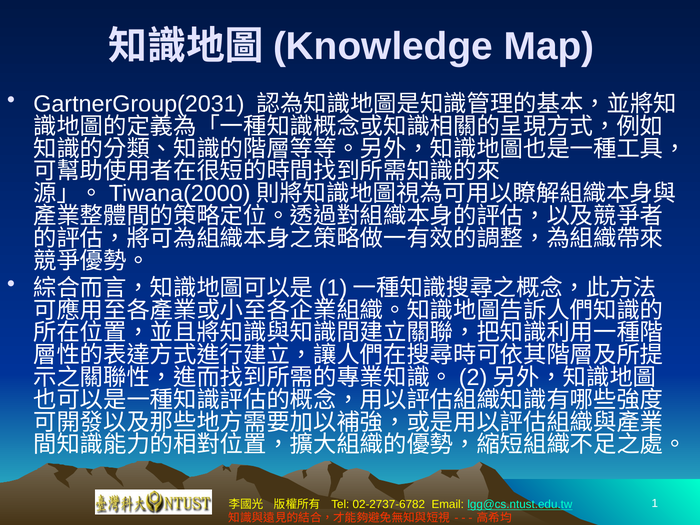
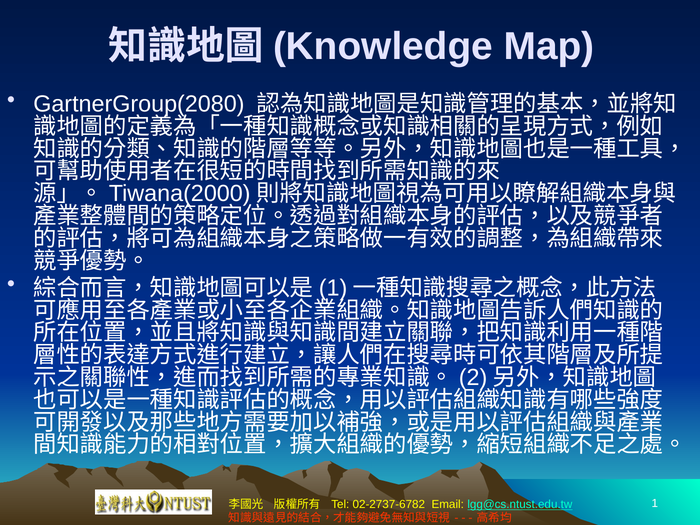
GartnerGroup(2031: GartnerGroup(2031 -> GartnerGroup(2080 (139, 104)
